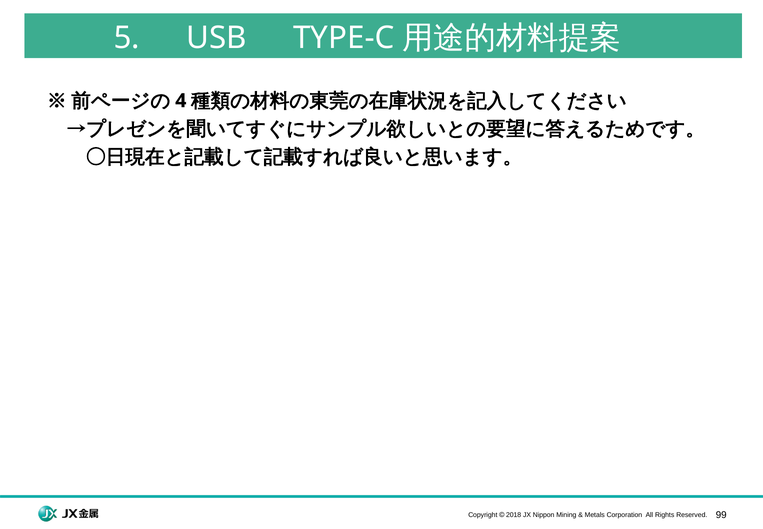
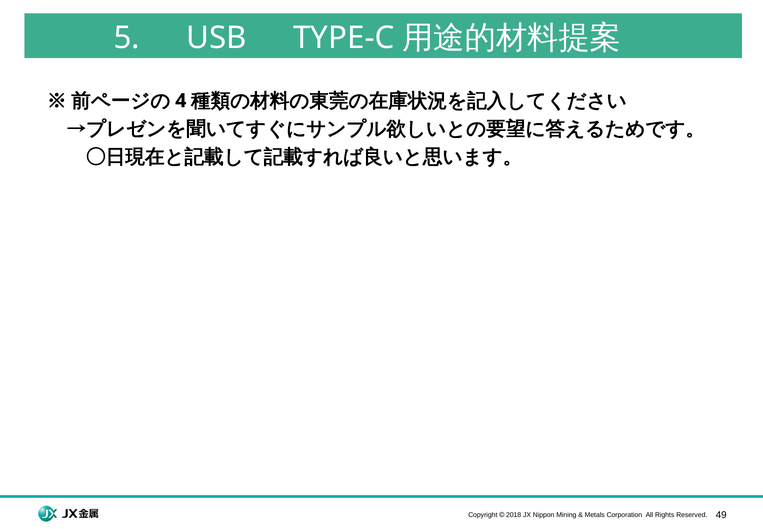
99: 99 -> 49 (721, 514)
